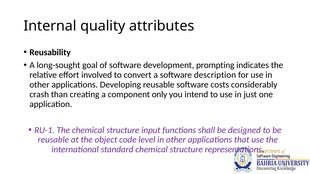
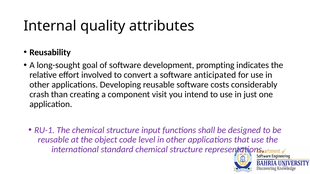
description: description -> anticipated (215, 75)
only: only -> visit (159, 95)
